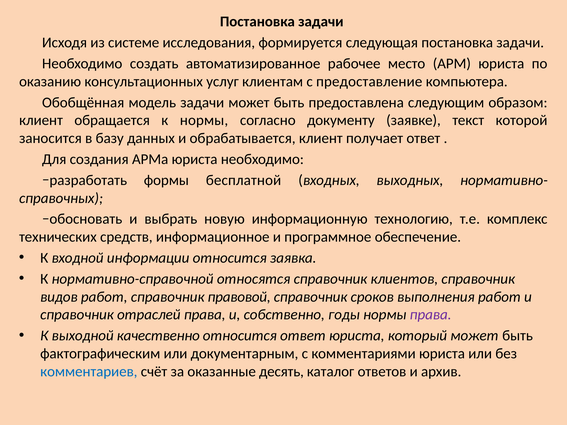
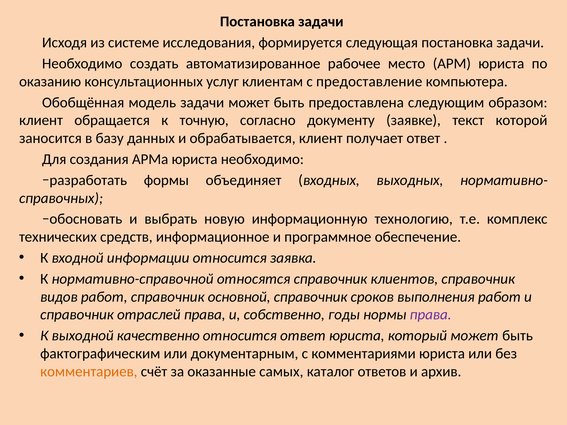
к нормы: нормы -> точную (204, 120)
бесплатной: бесплатной -> объединяет (244, 180)
правовой: правовой -> основной (239, 297)
комментариев colour: blue -> orange (89, 372)
десять: десять -> самых (281, 372)
